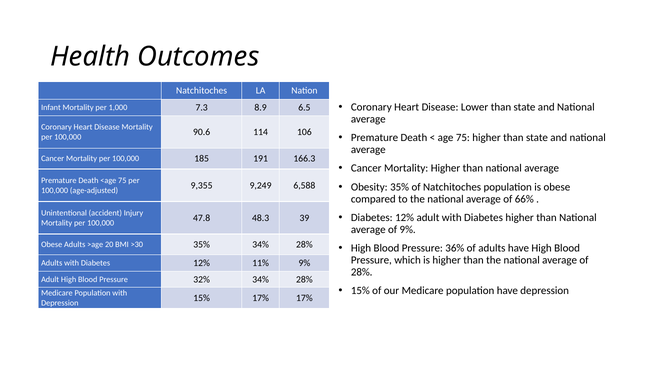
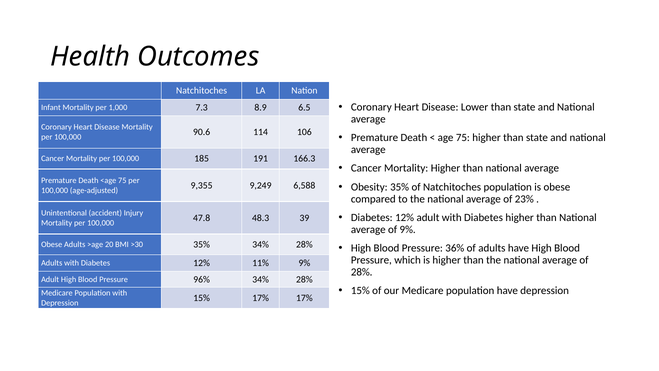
66%: 66% -> 23% (524, 199)
32%: 32% -> 96% (202, 279)
